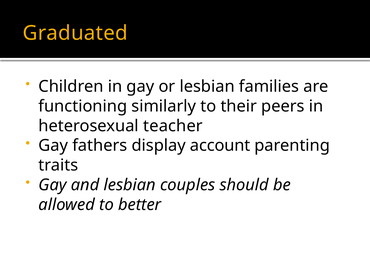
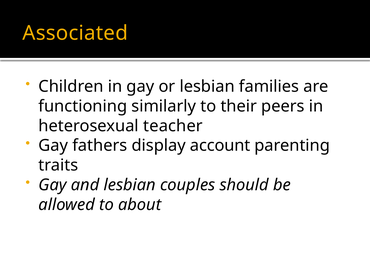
Graduated: Graduated -> Associated (75, 33)
better: better -> about (140, 205)
